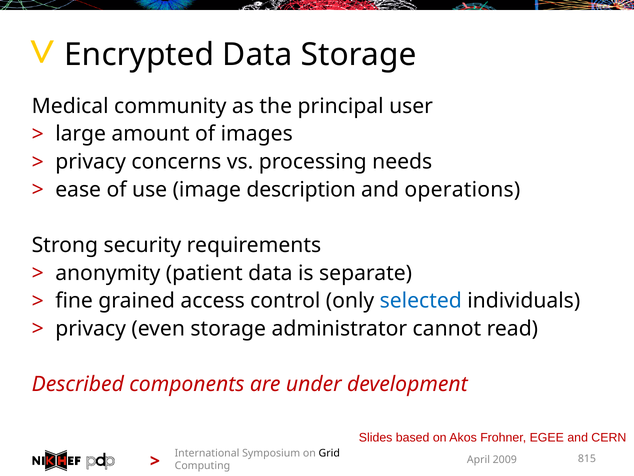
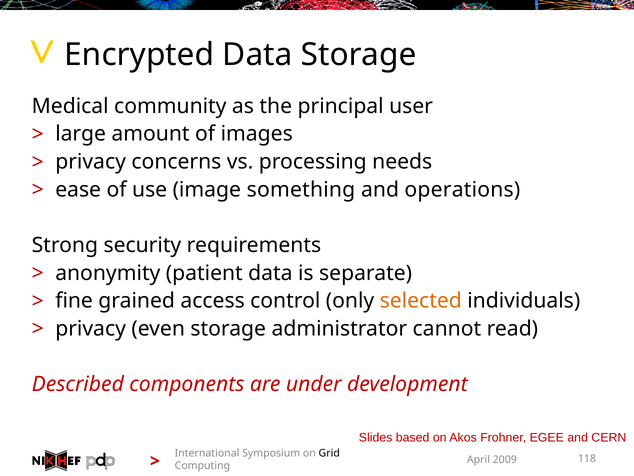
description: description -> something (301, 189)
selected colour: blue -> orange (421, 301)
815: 815 -> 118 (587, 458)
